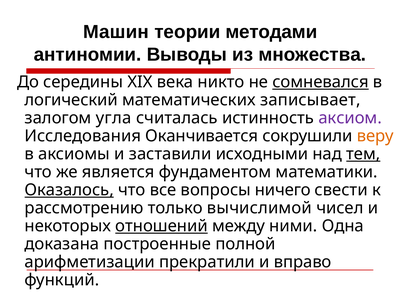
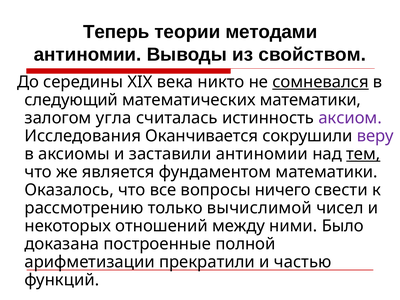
Машин: Машин -> Теперь (116, 32)
множества: множества -> свойством (312, 55)
логический: логический -> следующий (71, 100)
математических записывает: записывает -> математики (310, 100)
веру colour: orange -> purple (375, 136)
заставили исходными: исходными -> антиномии (262, 154)
Оказалось underline: present -> none (69, 190)
отношений underline: present -> none (162, 226)
Одна: Одна -> Было (343, 226)
вправо: вправо -> частью (303, 262)
